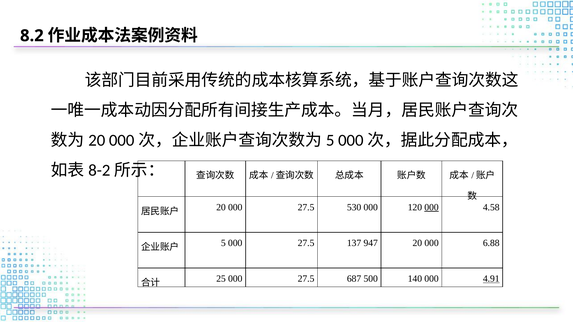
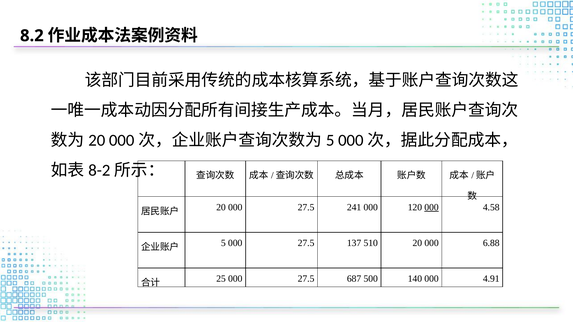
530: 530 -> 241 (354, 207)
947: 947 -> 510 (371, 243)
4.91 underline: present -> none (491, 279)
